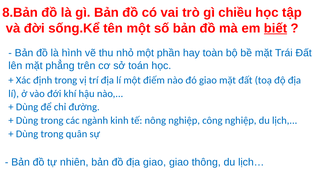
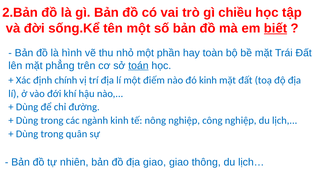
8.Bản: 8.Bản -> 2.Bản (20, 13)
toán underline: none -> present (138, 66)
định trong: trong -> chính (66, 80)
đó giao: giao -> kinh (208, 80)
